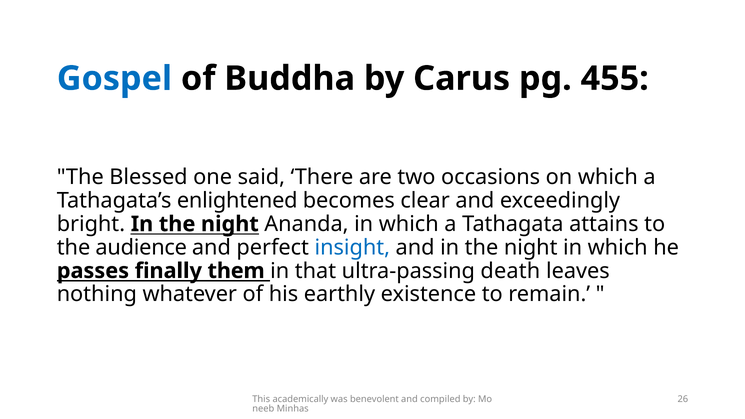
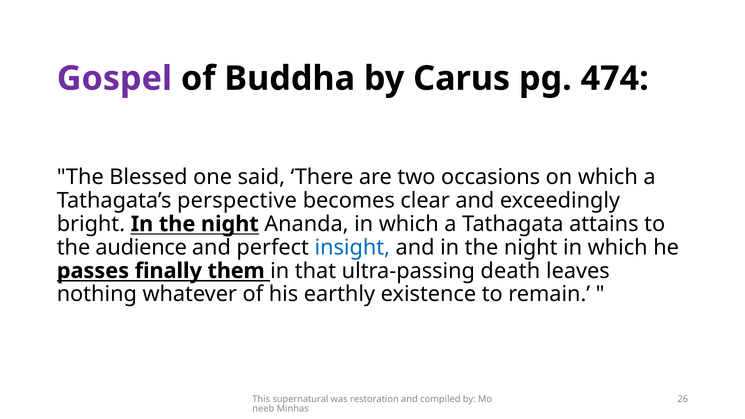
Gospel colour: blue -> purple (114, 79)
455: 455 -> 474 (615, 79)
enlightened: enlightened -> perspective (237, 201)
academically: academically -> supernatural (300, 399)
benevolent: benevolent -> restoration (374, 399)
